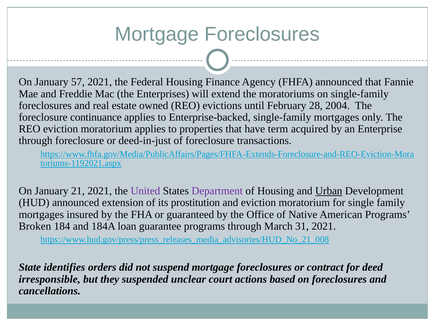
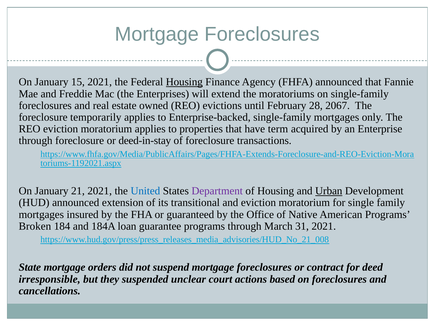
57: 57 -> 15 (78, 82)
Housing underline: none -> present (184, 82)
2004: 2004 -> 2067 (338, 106)
continuance: continuance -> temporarily (96, 117)
deed-in-just: deed-in-just -> deed-in-stay (145, 141)
United colour: purple -> blue (145, 191)
prostitution: prostitution -> transitional (195, 203)
State identifies: identifies -> mortgage (65, 268)
